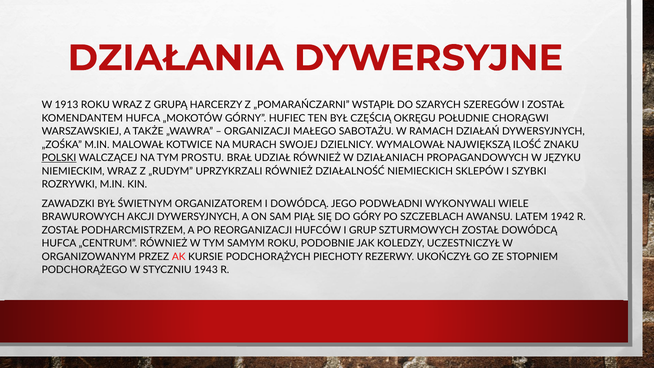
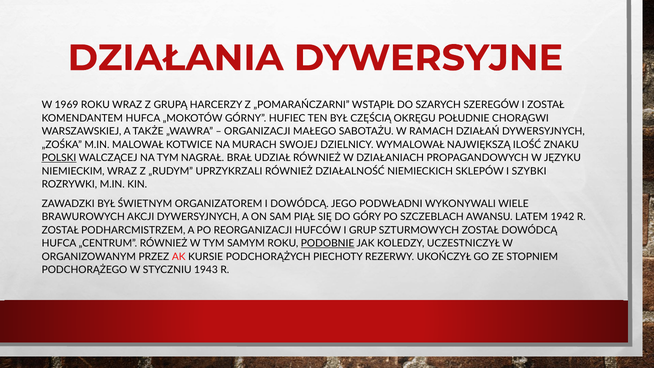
1913: 1913 -> 1969 (67, 105)
PROSTU: PROSTU -> NAGRAŁ (203, 158)
PODOBNIE underline: none -> present (328, 243)
